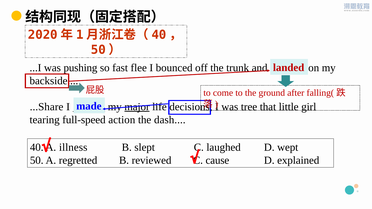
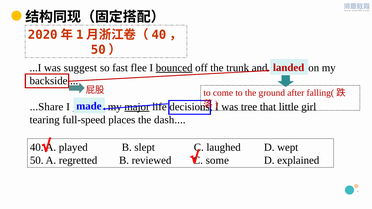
pushing: pushing -> suggest (80, 68)
bounced underline: none -> present (174, 68)
action: action -> places (122, 120)
illness: illness -> played (73, 147)
cause: cause -> some (217, 160)
